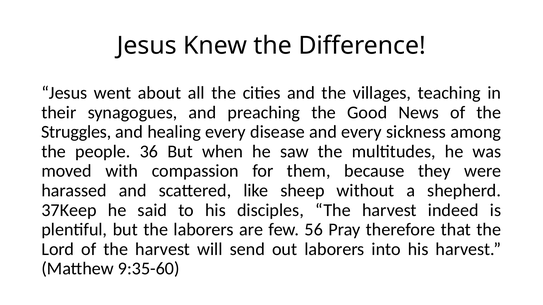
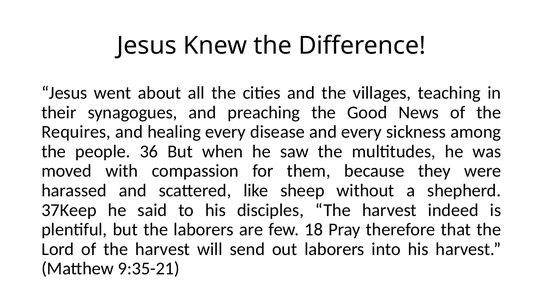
Struggles: Struggles -> Requires (76, 132)
56: 56 -> 18 (314, 230)
9:35-60: 9:35-60 -> 9:35-21 (149, 269)
